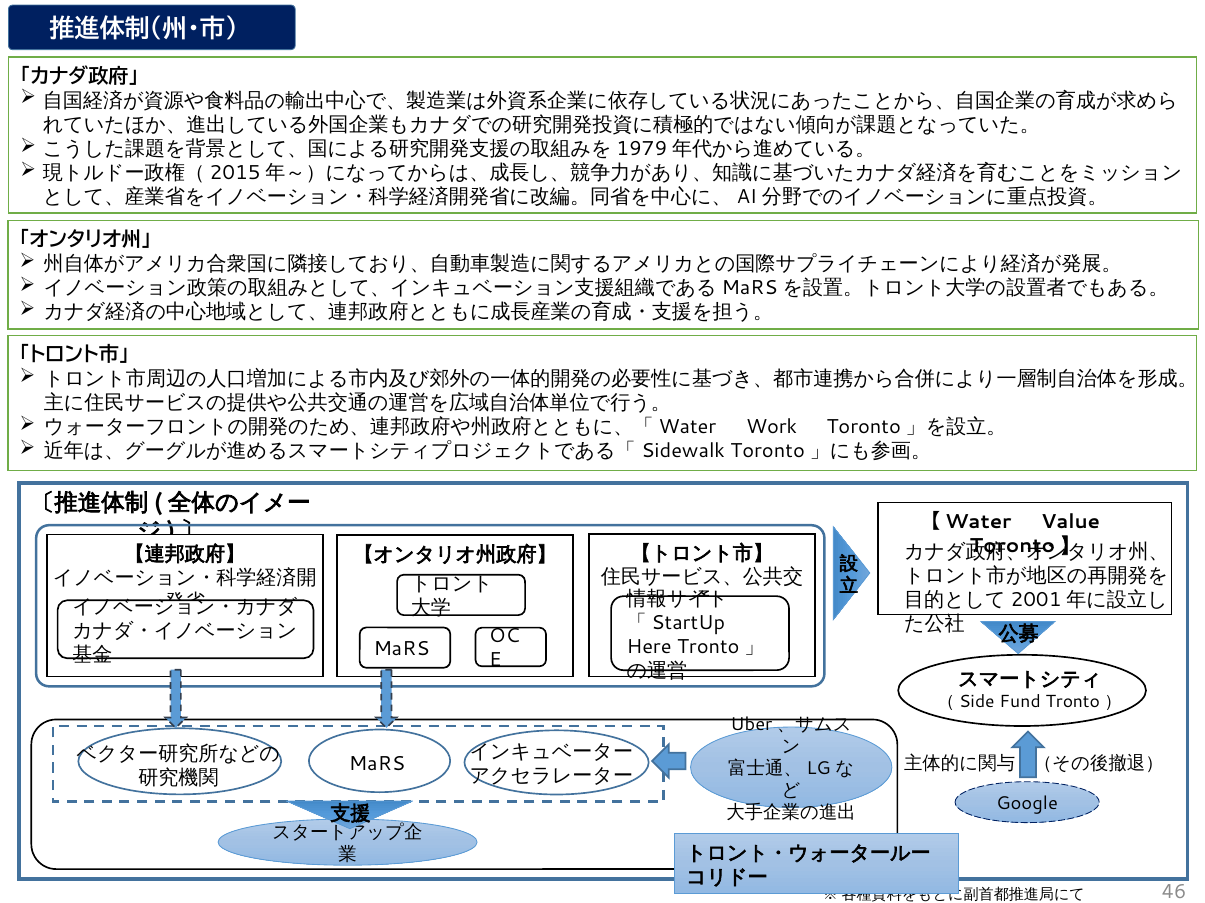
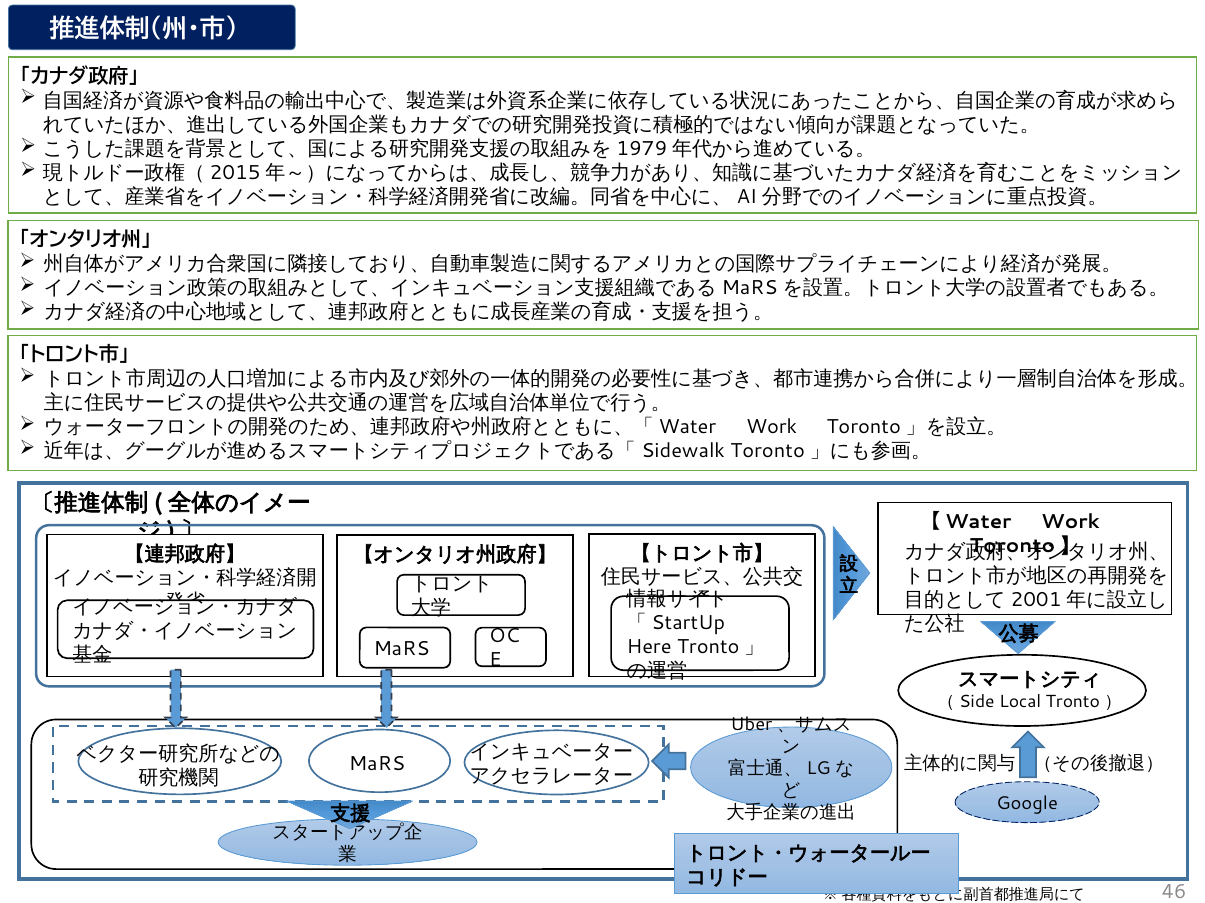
【Water Value: Value -> Work (1070, 522)
Fund: Fund -> Local (1020, 702)
